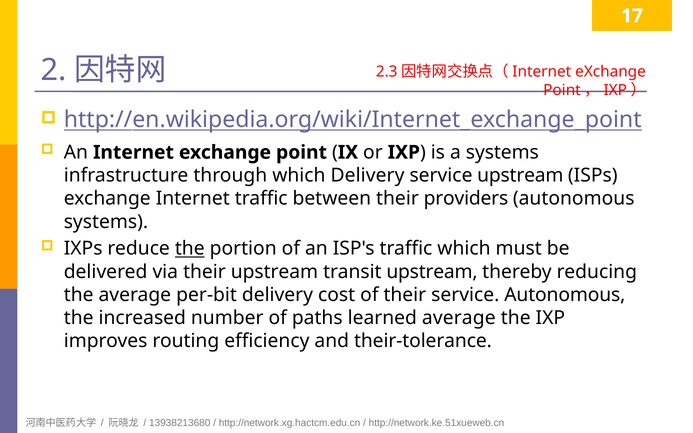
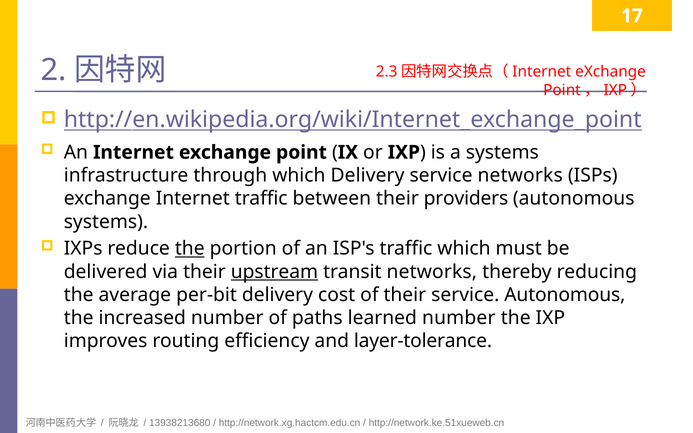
service upstream: upstream -> networks (520, 176)
upstream underline: none -> present (274, 272)
transit upstream: upstream -> networks (432, 272)
learned average: average -> number (459, 318)
their-tolerance: their-tolerance -> layer-tolerance (423, 341)
